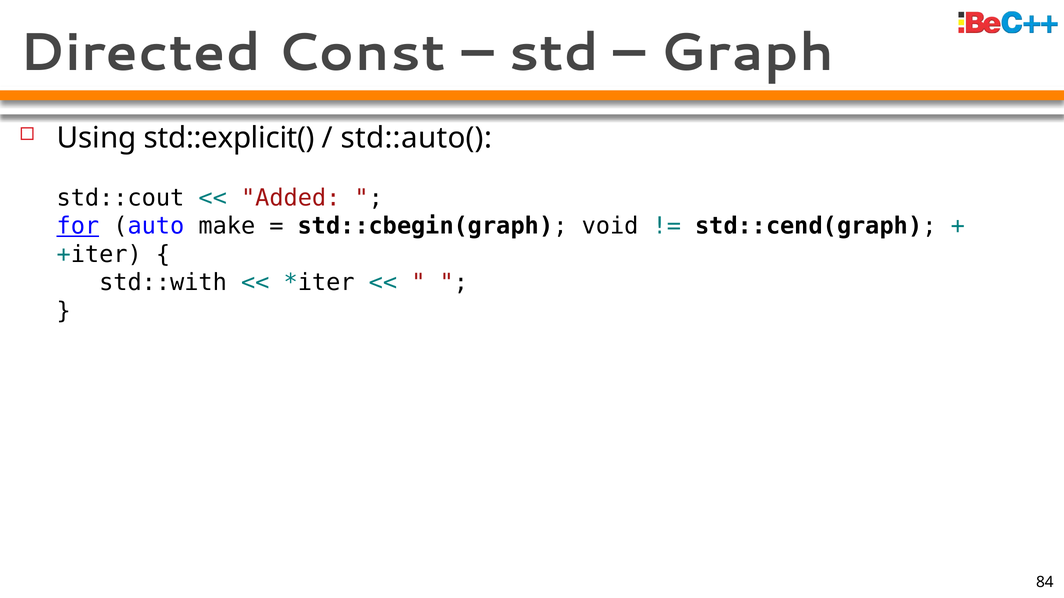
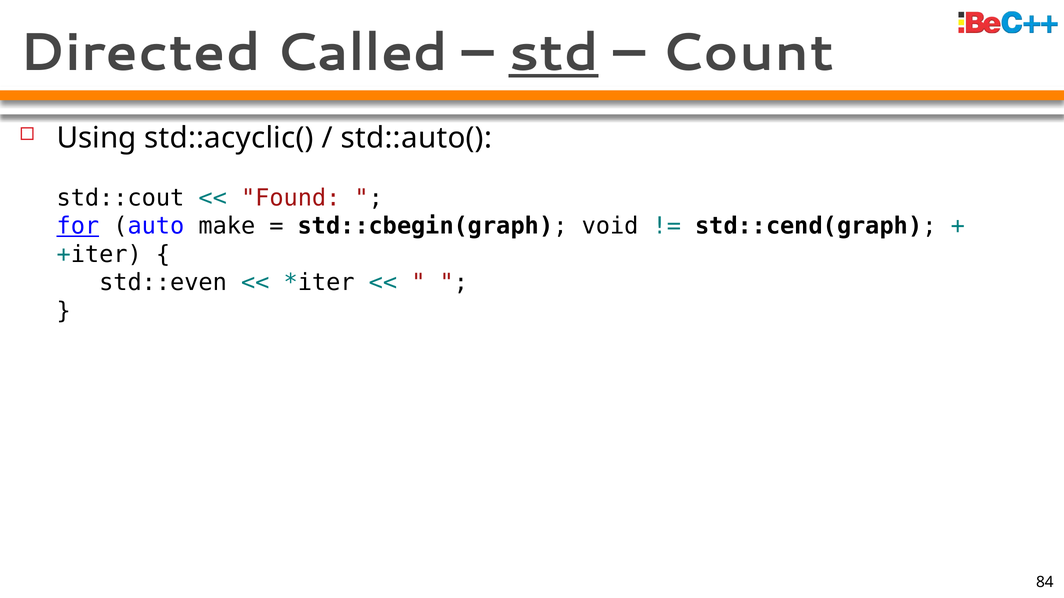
Const: Const -> Called (362, 53)
std underline: none -> present (554, 53)
Graph: Graph -> Count (747, 53)
std::explicit(: std::explicit( -> std::acyclic( (229, 138)
Added: Added -> Found (291, 198)
std::with: std::with -> std::even (163, 283)
